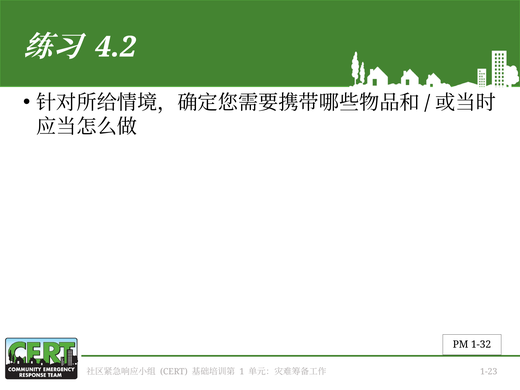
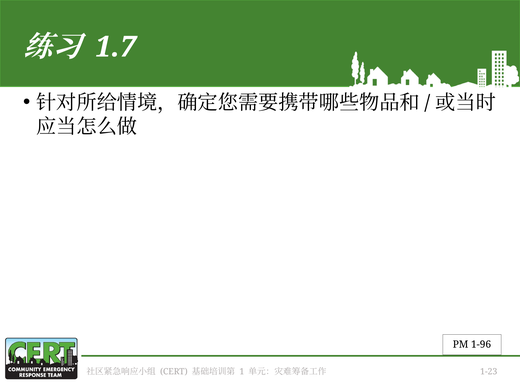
4.2: 4.2 -> 1.7 (115, 47)
1-32: 1-32 -> 1-96 (481, 345)
